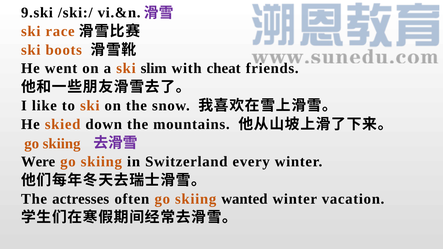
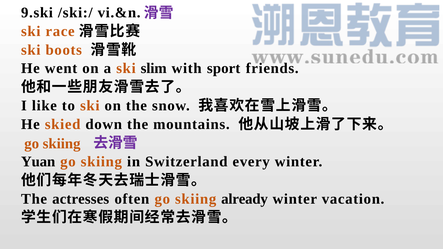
cheat: cheat -> sport (224, 68)
Were: Were -> Yuan (38, 162)
wanted: wanted -> already (245, 199)
